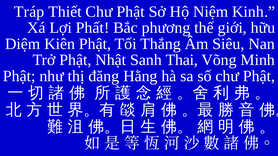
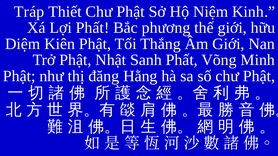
Âm Siêu: Siêu -> Giới (228, 44)
Sanh Thai: Thai -> Phất (182, 60)
